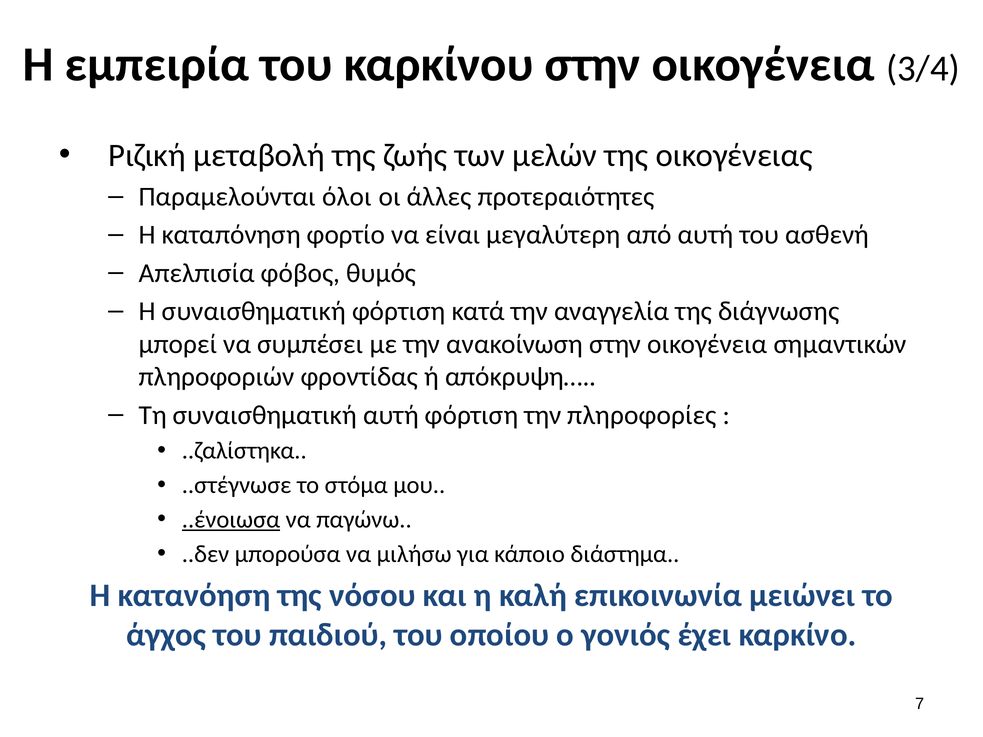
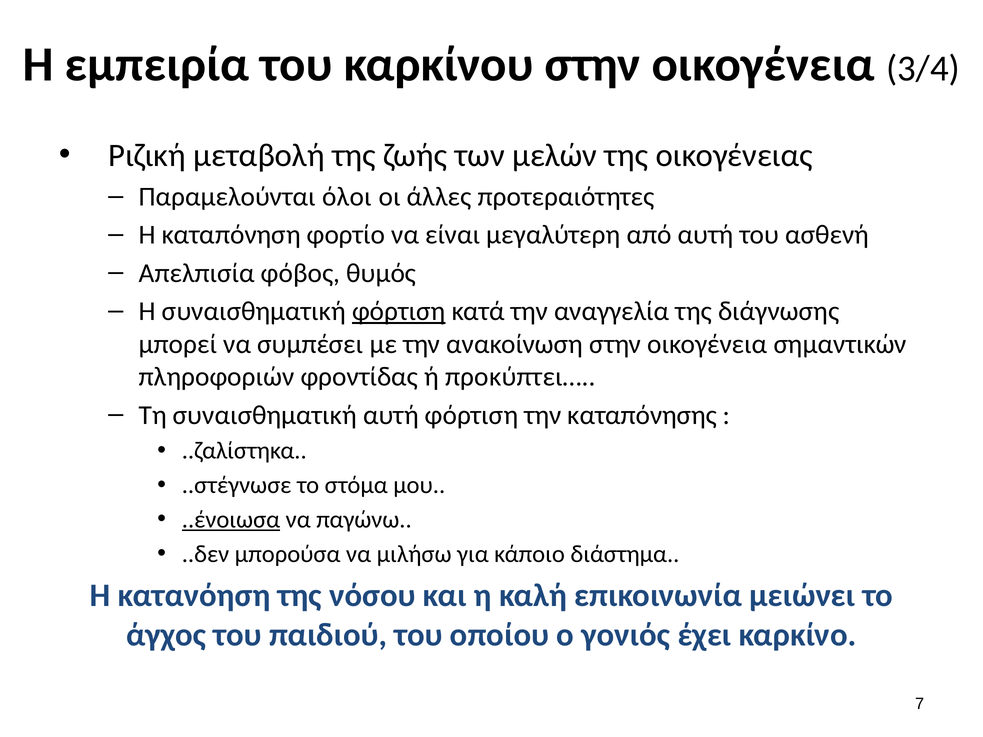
φόρτιση underline: none -> present (399, 311)
απόκρυψη…: απόκρυψη… -> προκύπτει… (520, 377)
πληροφορίες: πληροφορίες -> καταπόνησης (642, 415)
